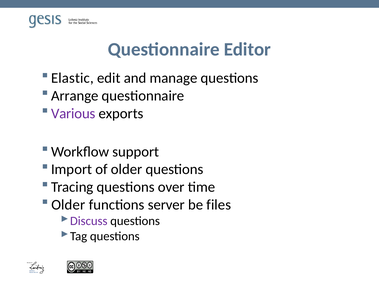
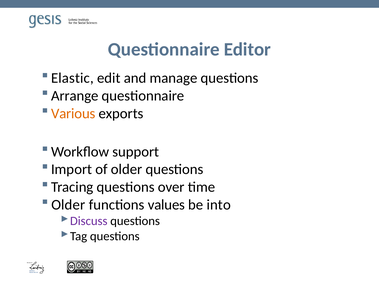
Various colour: purple -> orange (73, 113)
server: server -> values (166, 205)
files: files -> into (219, 205)
